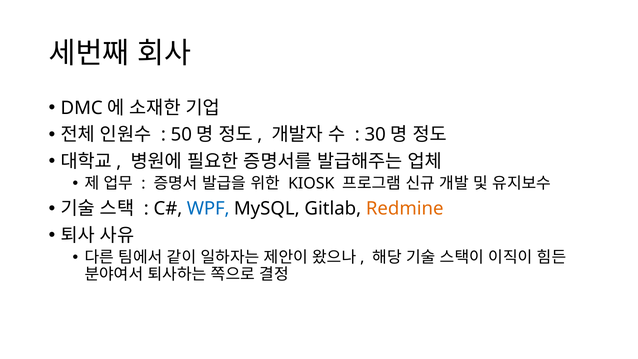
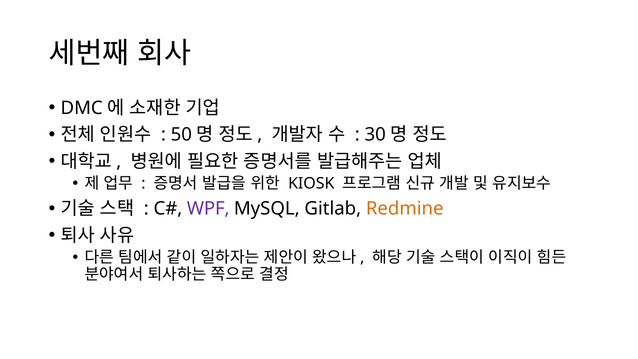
WPF colour: blue -> purple (208, 209)
